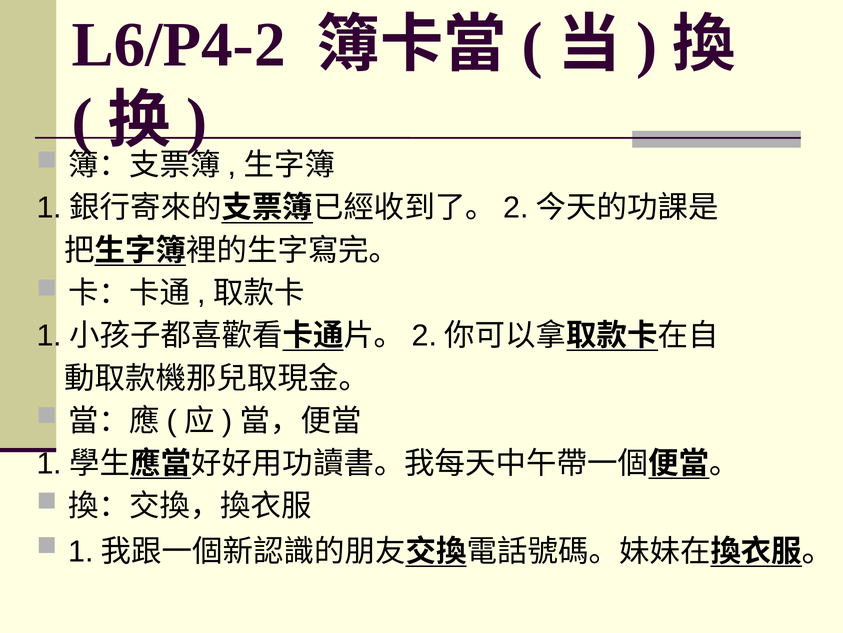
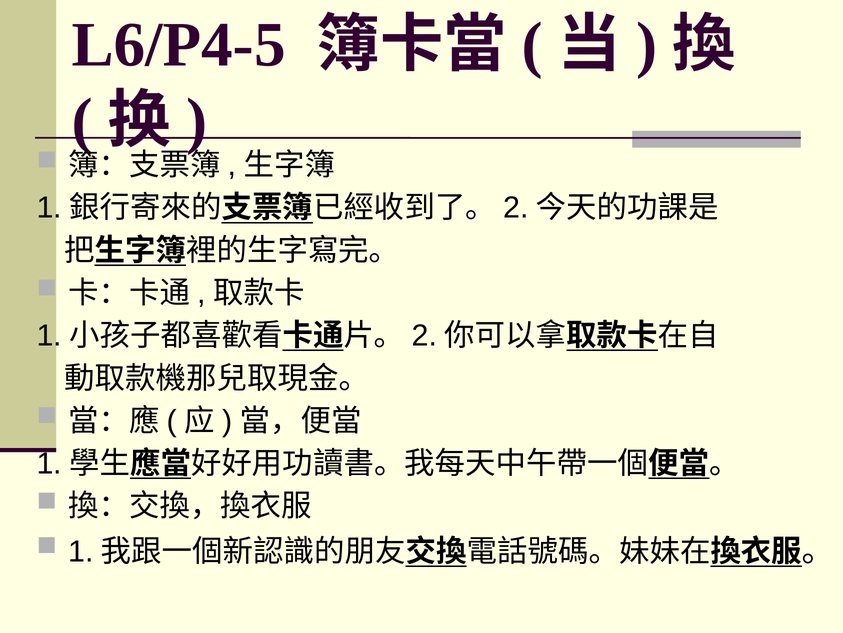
L6/P4-2: L6/P4-2 -> L6/P4-5 (179, 45)
